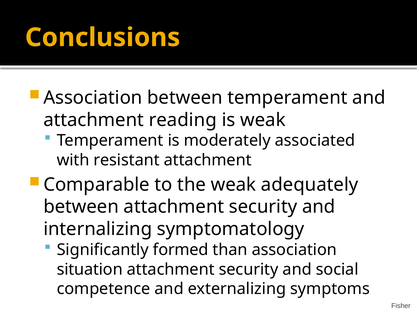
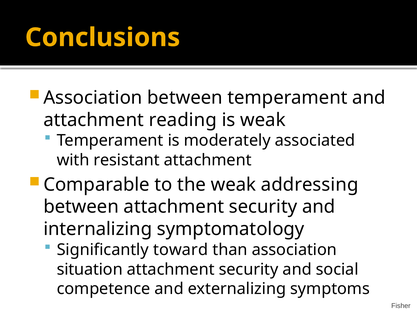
adequately: adequately -> addressing (310, 184)
formed: formed -> toward (181, 250)
